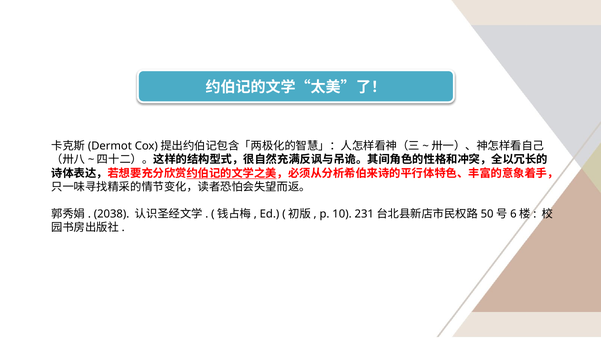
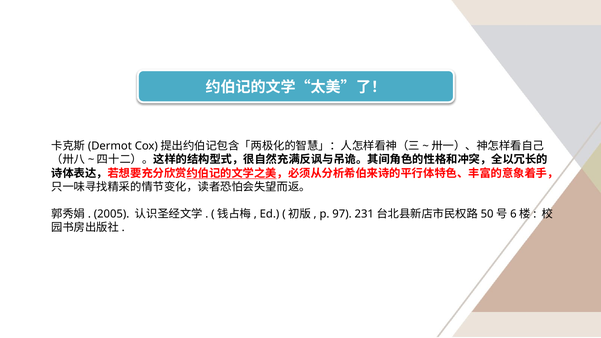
2038: 2038 -> 2005 (112, 214)
10: 10 -> 97 (342, 214)
